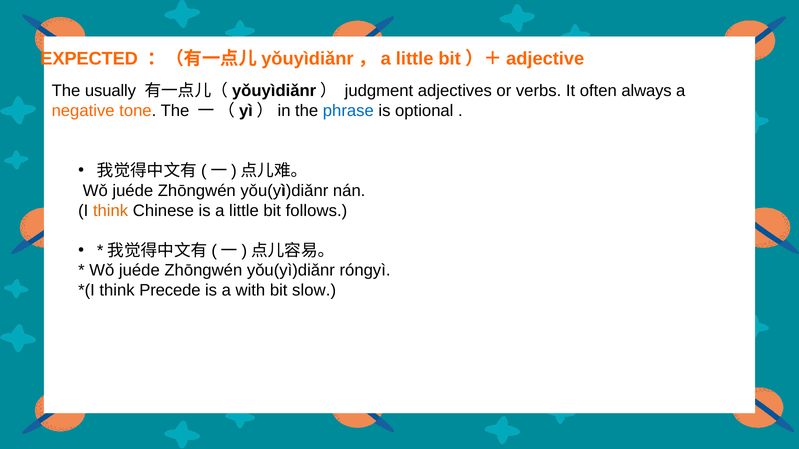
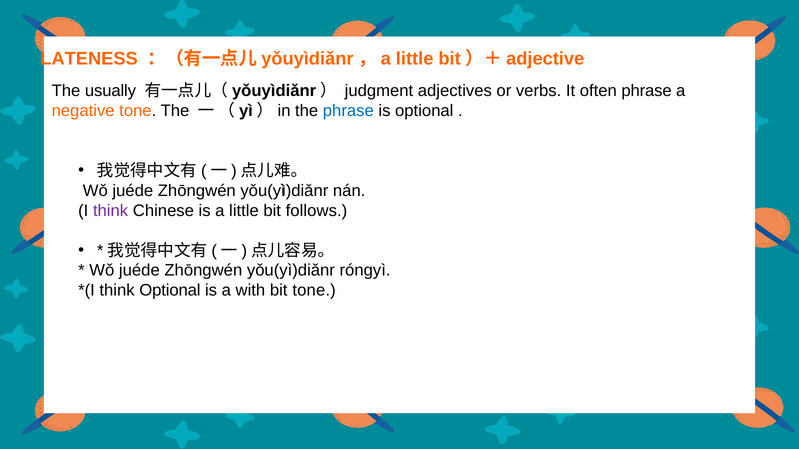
EXPECTED: EXPECTED -> LATENESS (89, 59)
often always: always -> phrase (647, 91)
think colour: orange -> purple (111, 211)
think Precede: Precede -> Optional (170, 291)
bit slow: slow -> tone (314, 291)
